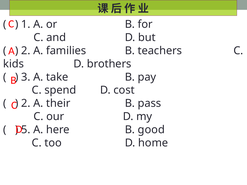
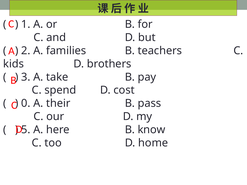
2: 2 -> 0 (26, 103)
good: good -> know (151, 130)
